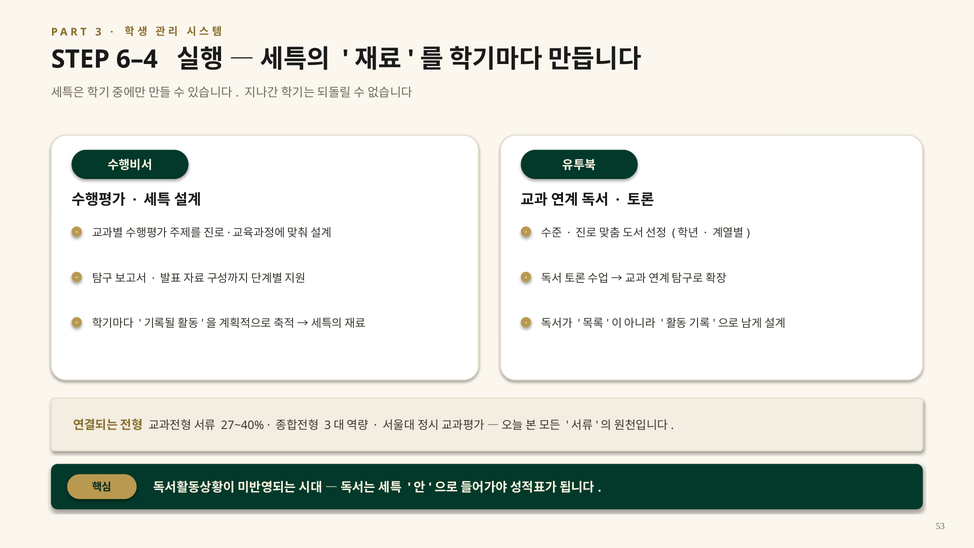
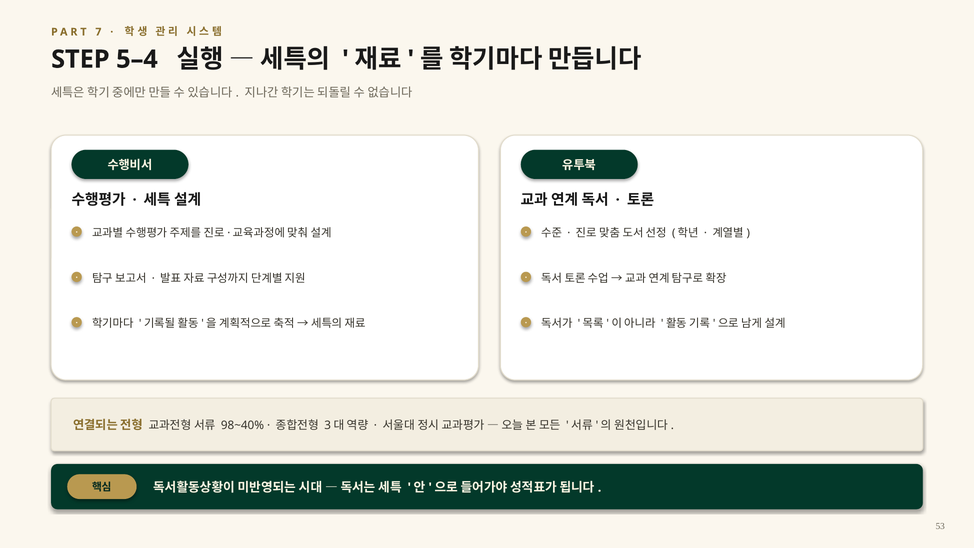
3: 3 -> 7 (98, 32)
6–4: 6–4 -> 5–4 (137, 59)
27~40%: 27~40% -> 98~40% (242, 425)
